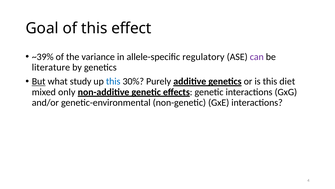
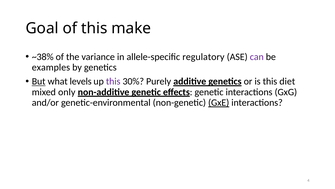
effect: effect -> make (131, 28)
~39%: ~39% -> ~38% (43, 57)
literature: literature -> examples (51, 67)
study: study -> levels (81, 81)
this colour: blue -> purple (113, 81)
GxE underline: none -> present (219, 102)
